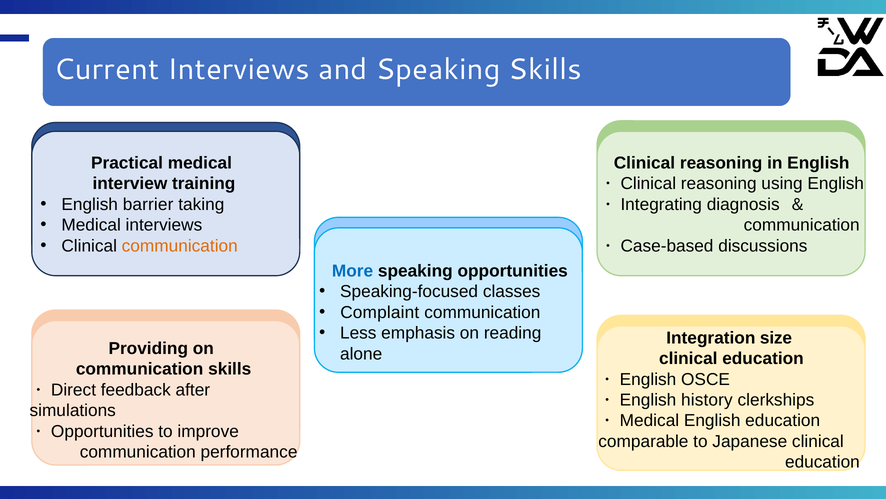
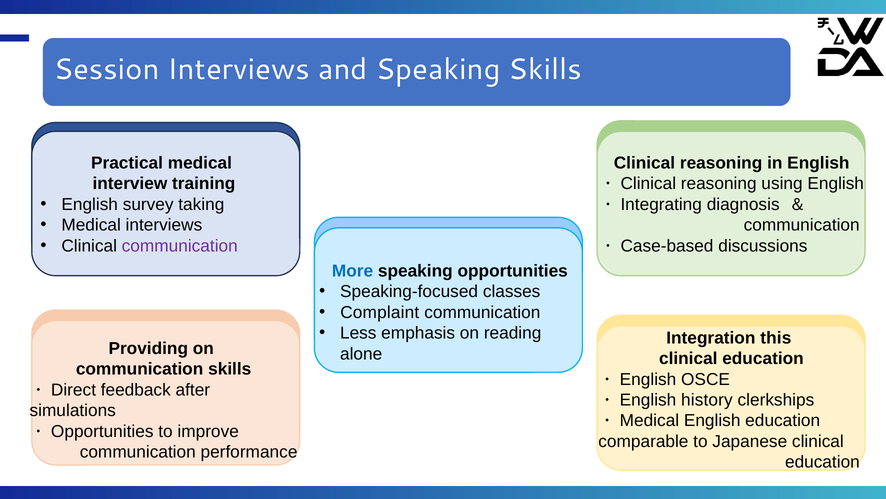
Current: Current -> Session (107, 70)
barrier: barrier -> survey (148, 204)
communication colour: orange -> purple (180, 246)
size: size -> this (776, 337)
